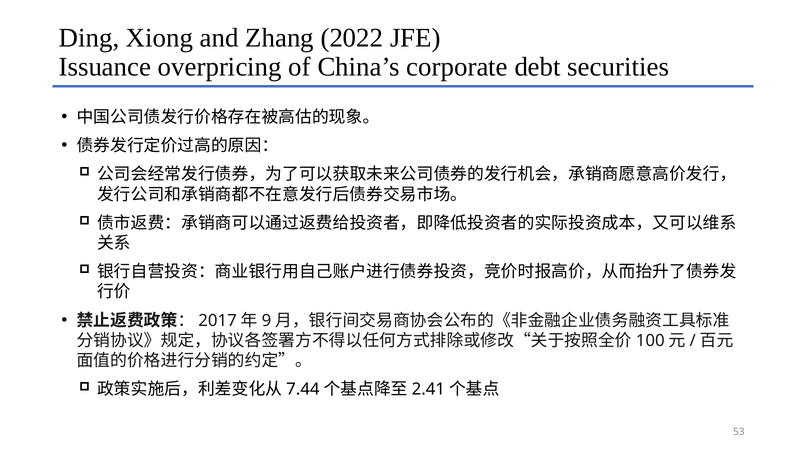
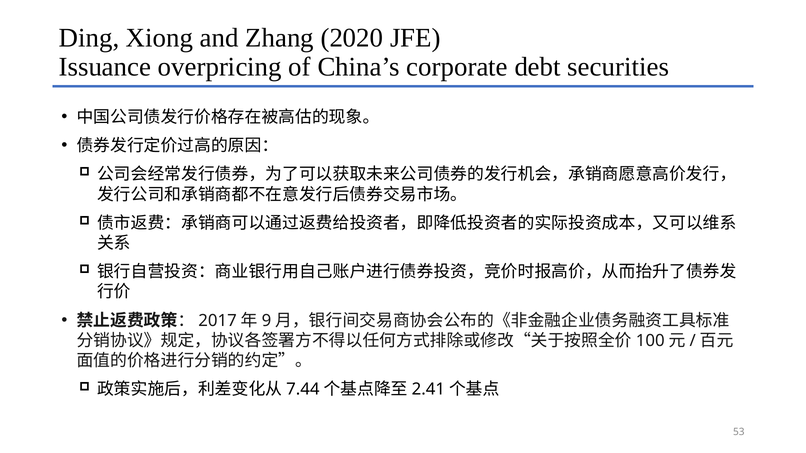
2022: 2022 -> 2020 (352, 38)
